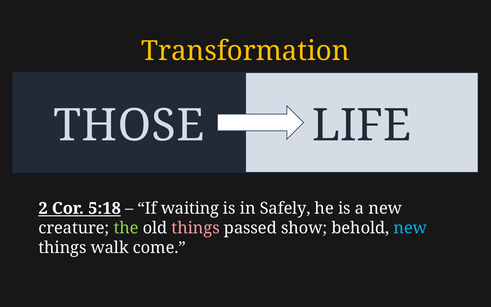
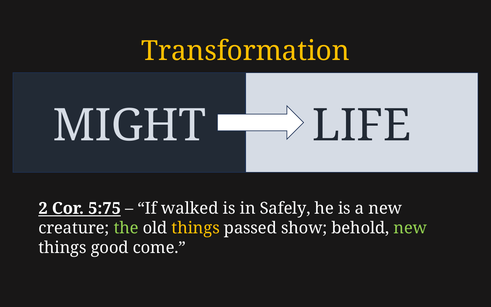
THOSE: THOSE -> MIGHT (129, 126)
5:18: 5:18 -> 5:75 (104, 208)
waiting: waiting -> walked (190, 208)
things colour: pink -> yellow (196, 228)
new colour: light blue -> light green (410, 228)
walk: walk -> good (110, 248)
